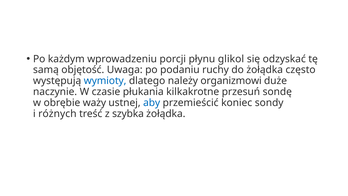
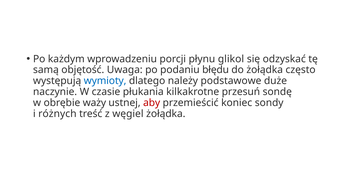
ruchy: ruchy -> błędu (216, 70)
organizmowi: organizmowi -> podstawowe (231, 81)
aby colour: blue -> red (152, 103)
szybka: szybka -> węgiel (128, 114)
